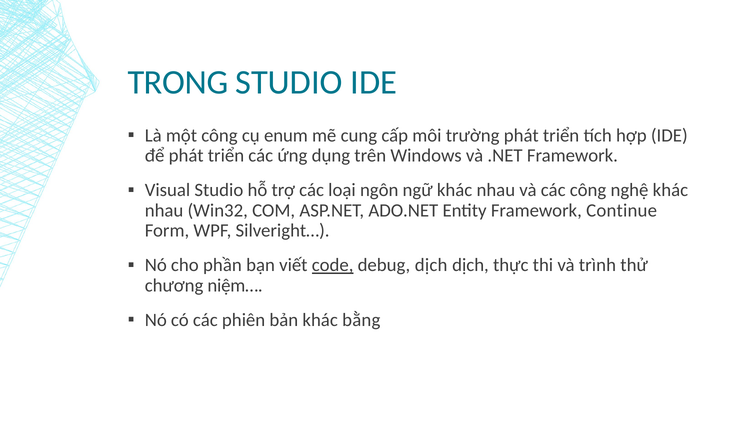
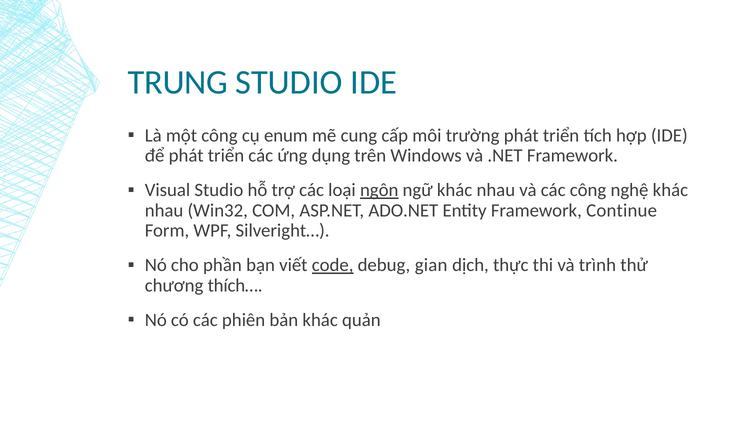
TRONG: TRONG -> TRUNG (178, 82)
ngôn underline: none -> present (379, 190)
debug dịch: dịch -> gian (431, 265)
niệm…: niệm… -> thích… (235, 285)
bằng: bằng -> quản (361, 320)
